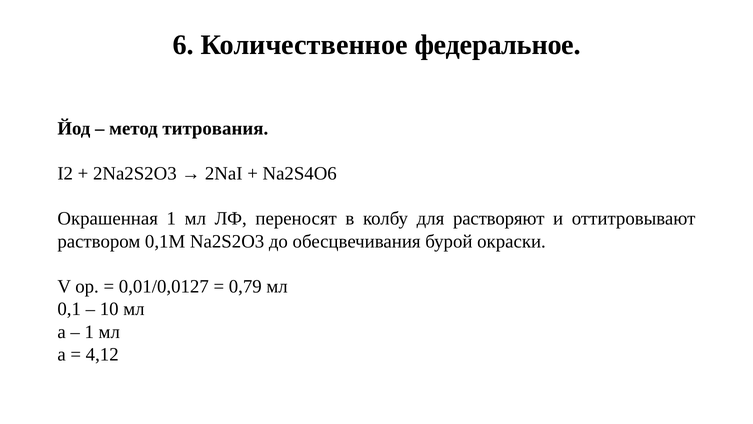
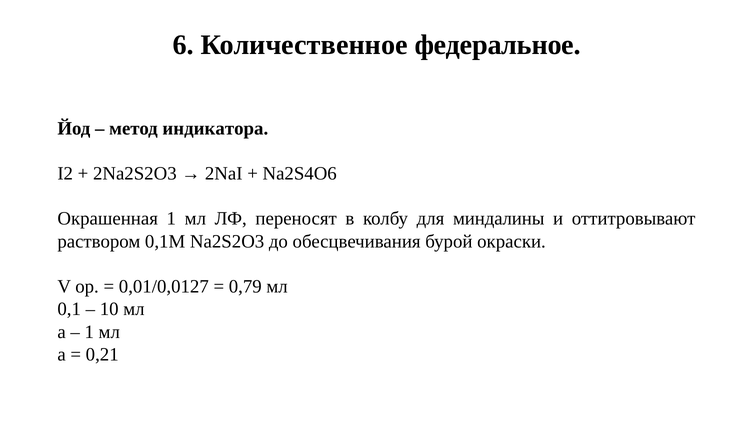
титрования: титрования -> индикатора (215, 128)
растворяют: растворяют -> миндалины (499, 219)
4,12: 4,12 -> 0,21 (102, 354)
